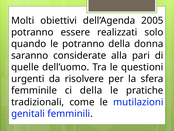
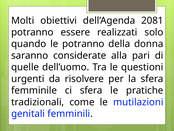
2005: 2005 -> 2081 (152, 21)
ci della: della -> sfera (91, 90)
